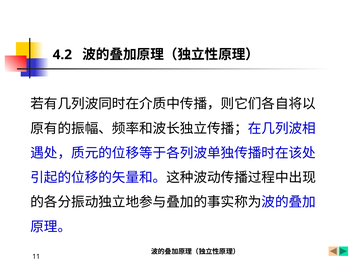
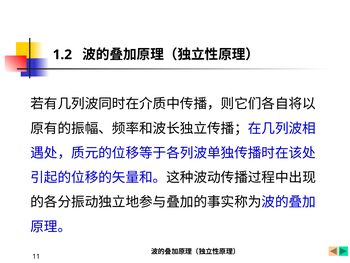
4.2: 4.2 -> 1.2 (62, 55)
